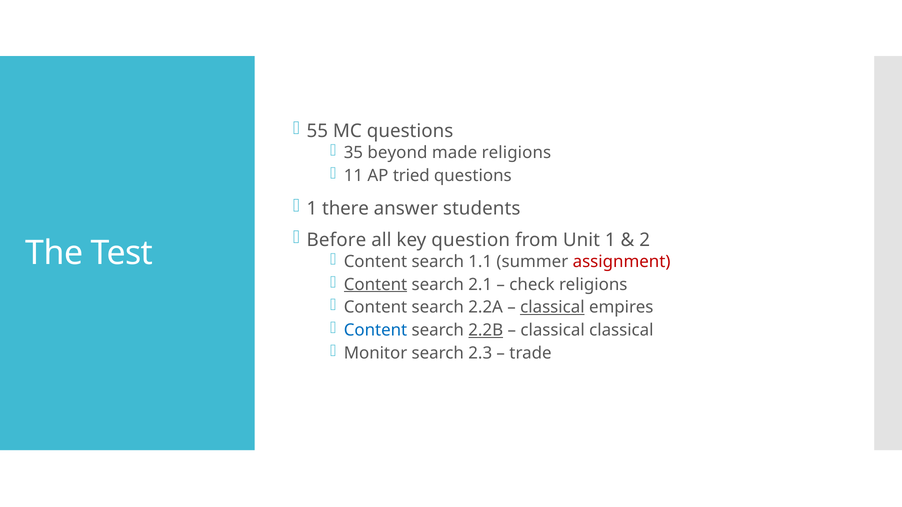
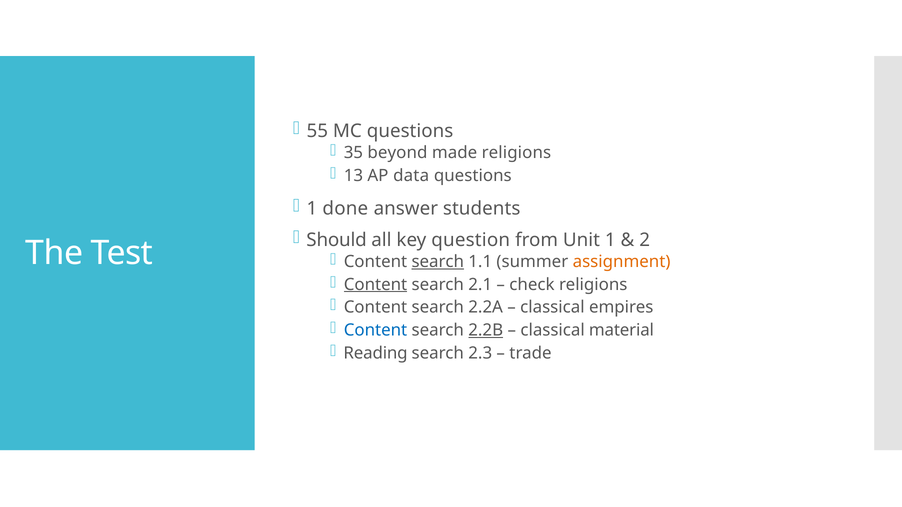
11: 11 -> 13 (353, 176)
tried: tried -> data (411, 176)
there: there -> done (345, 208)
Before: Before -> Should (337, 240)
search underline: none -> present (438, 262)
assignment colour: red -> orange (622, 262)
classical underline: present -> none (552, 308)
classical classical: classical -> material (621, 331)
Monitor: Monitor -> Reading (376, 354)
